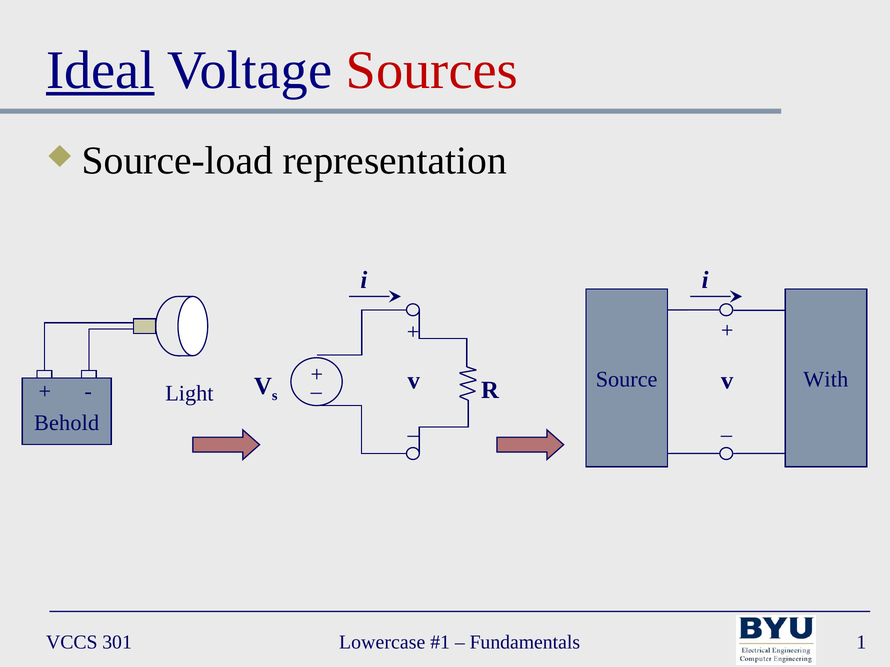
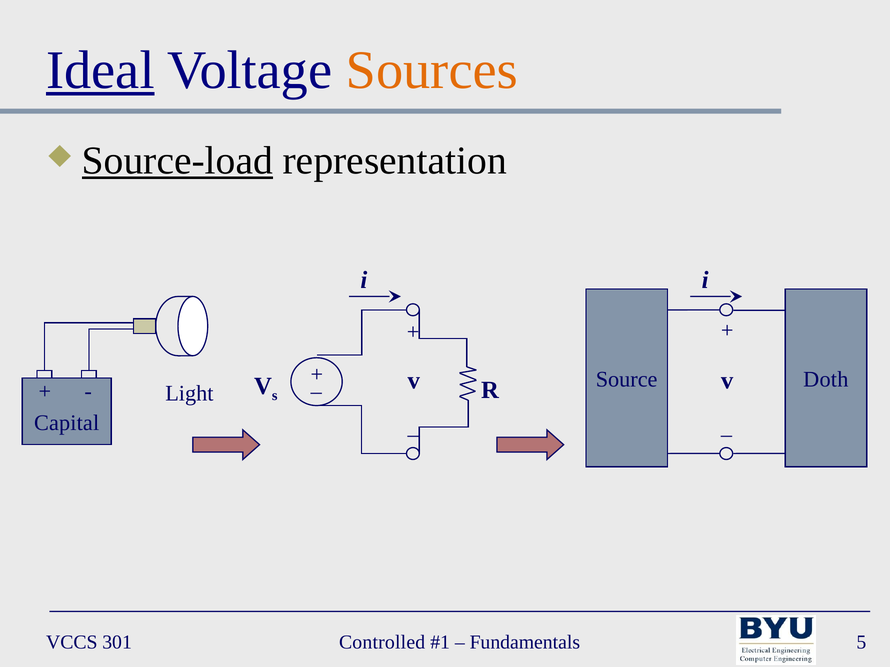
Sources colour: red -> orange (432, 70)
Source-load underline: none -> present (177, 161)
With: With -> Doth (826, 380)
Behold: Behold -> Capital (67, 423)
Lowercase: Lowercase -> Controlled (382, 643)
1: 1 -> 5 (861, 643)
